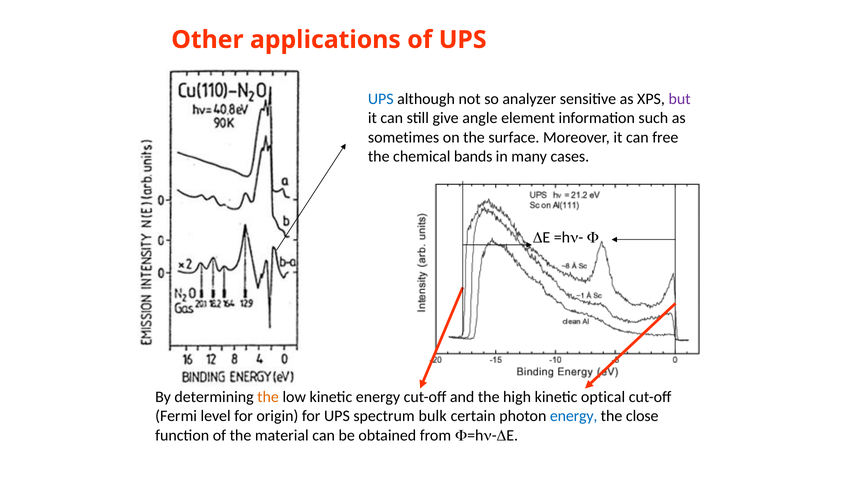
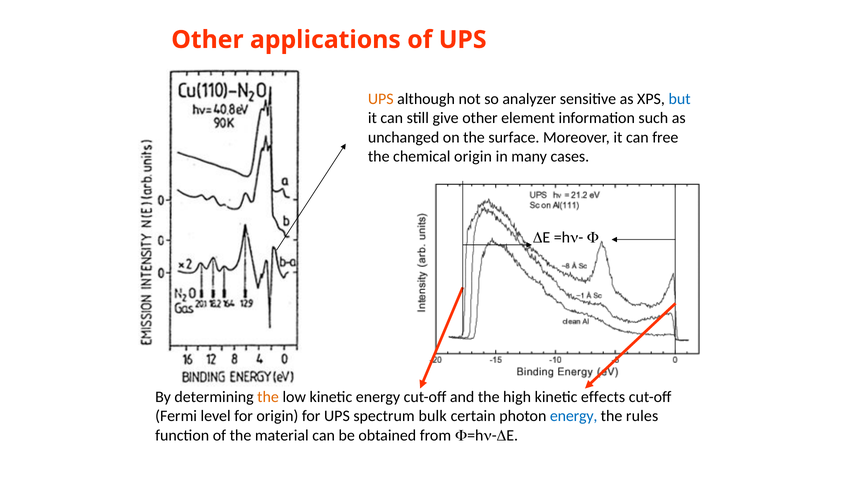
UPS colour: blue -> orange (381, 99)
but colour: purple -> blue (680, 99)
give angle: angle -> other (480, 118)
sometimes: sometimes -> unchanged (404, 137)
chemical bands: bands -> origin (473, 156)
optical: optical -> effects (603, 397)
close: close -> rules (642, 416)
